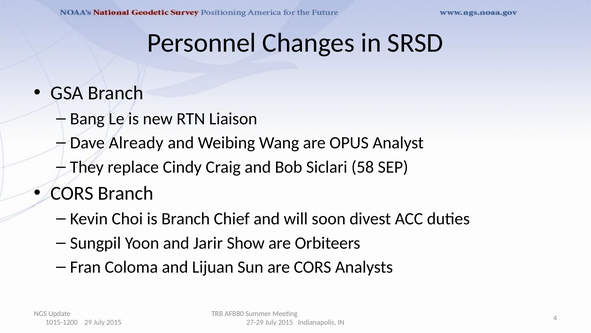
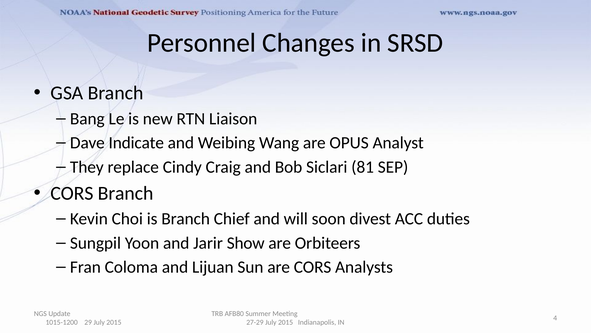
Already: Already -> Indicate (136, 143)
58: 58 -> 81 (363, 167)
